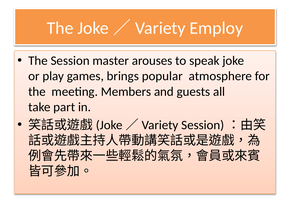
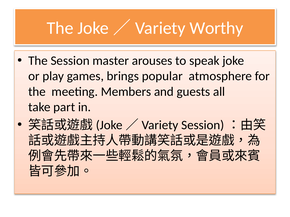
Employ: Employ -> Worthy (216, 28)
